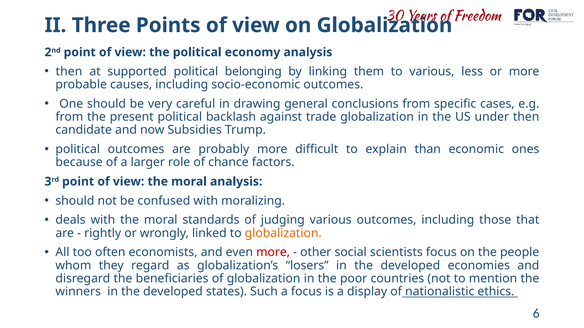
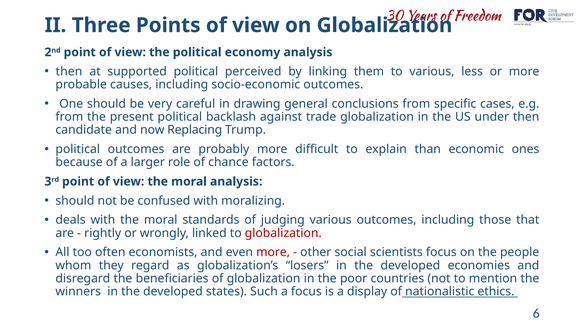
belonging: belonging -> perceived (253, 72)
Subsidies: Subsidies -> Replacing (195, 130)
globalization colour: orange -> red (283, 233)
